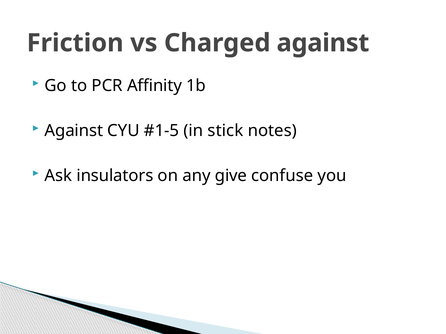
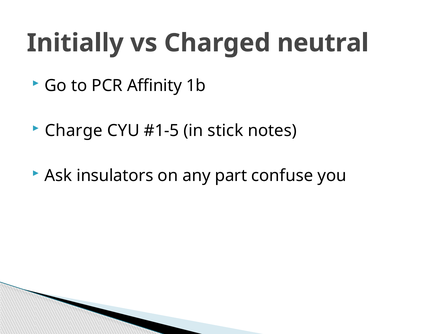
Friction: Friction -> Initially (75, 43)
Charged against: against -> neutral (323, 43)
Against: Against -> Charge (74, 131)
give: give -> part (231, 176)
